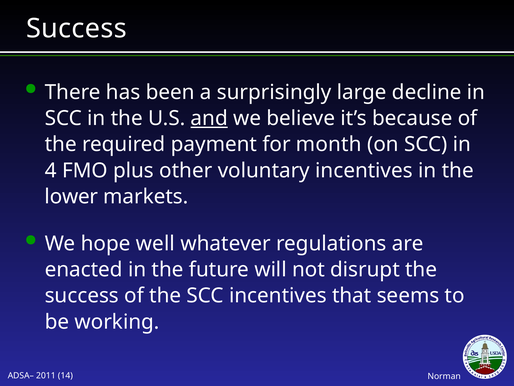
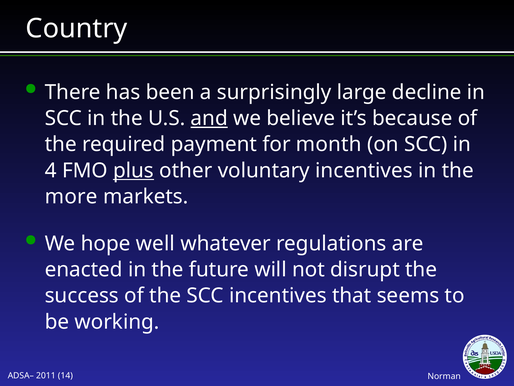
Success: Success -> Country (77, 28)
plus underline: none -> present (133, 170)
lower: lower -> more (71, 196)
